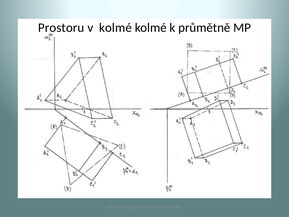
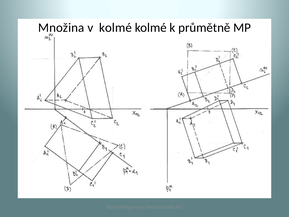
Prostoru: Prostoru -> Množina (61, 28)
